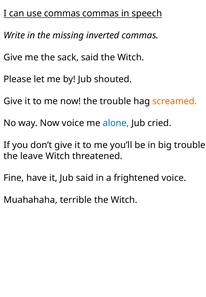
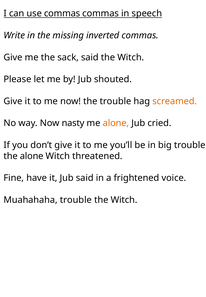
Now voice: voice -> nasty (73, 123)
alone colour: blue -> orange (116, 123)
the leave: leave -> alone (32, 156)
Muahahaha terrible: terrible -> trouble (76, 200)
